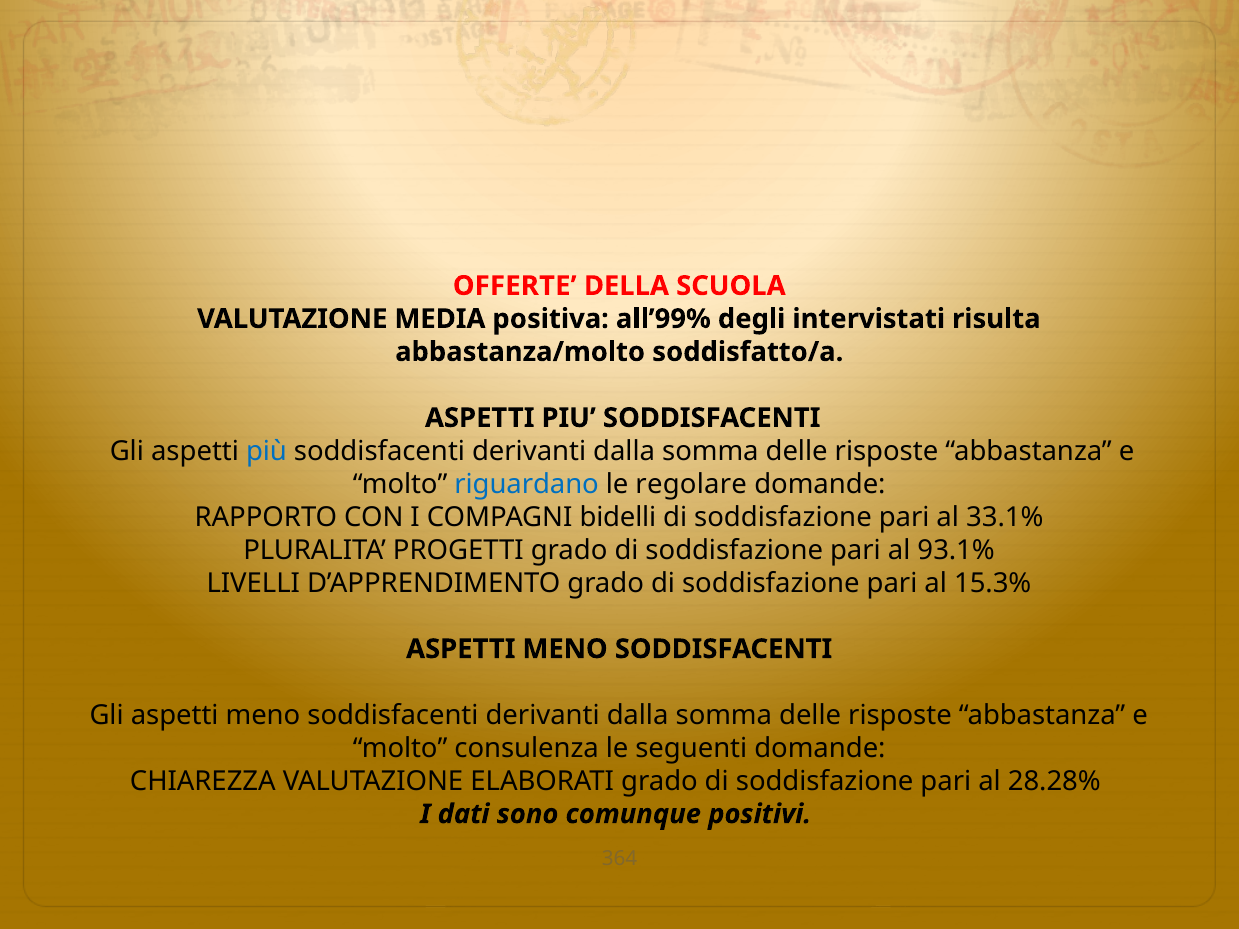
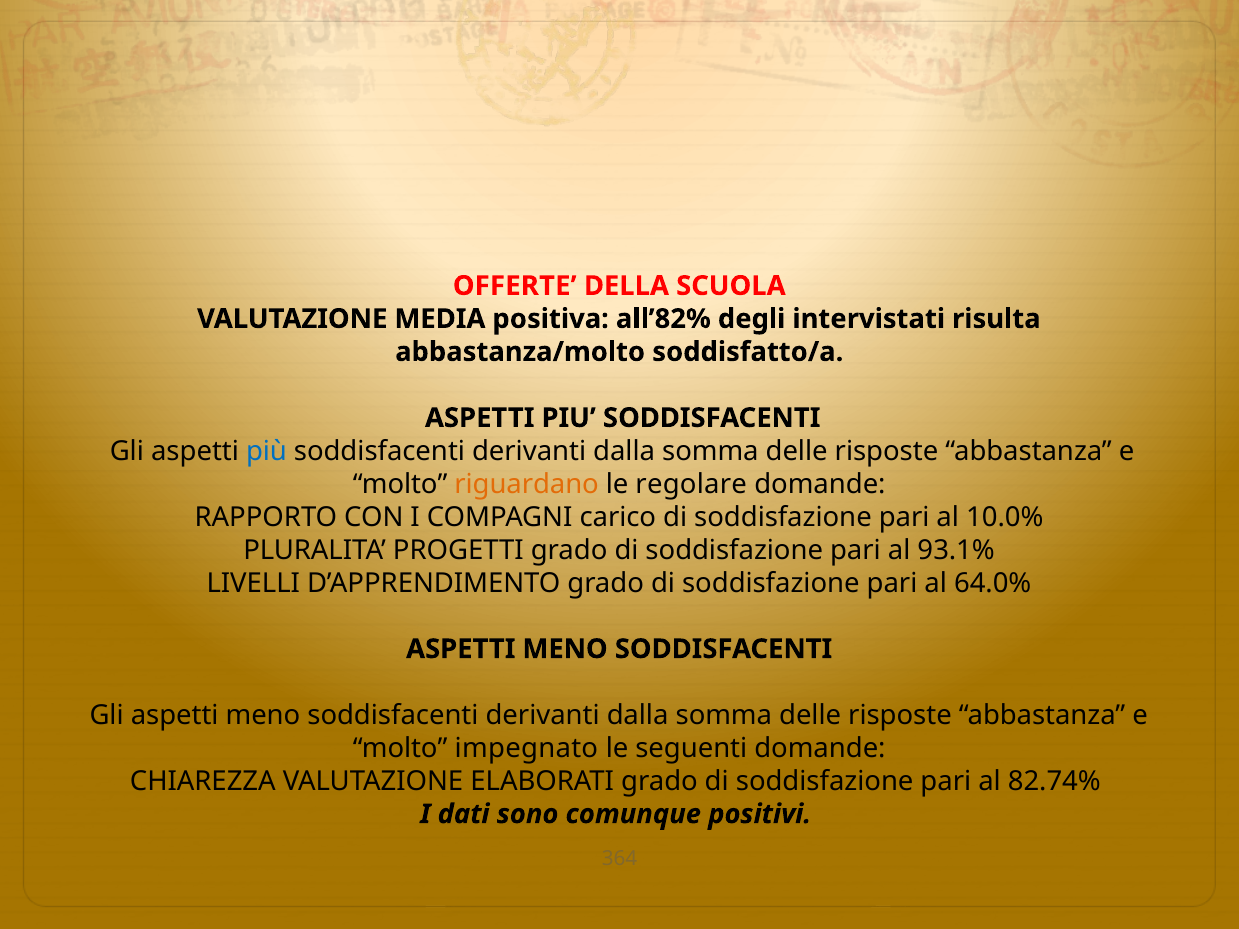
all’99%: all’99% -> all’82% (663, 319)
riguardano colour: blue -> orange (527, 484)
bidelli: bidelli -> carico (618, 517)
33.1%: 33.1% -> 10.0% (1005, 517)
15.3%: 15.3% -> 64.0% (993, 583)
consulenza: consulenza -> impegnato (526, 748)
28.28%: 28.28% -> 82.74% (1054, 781)
